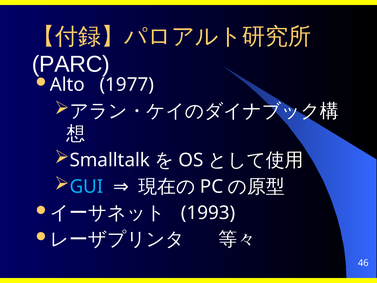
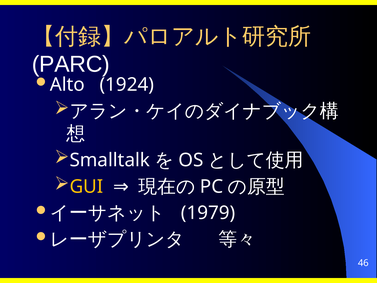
1977: 1977 -> 1924 (127, 85)
GUI colour: light blue -> yellow (86, 186)
1993: 1993 -> 1979 (208, 213)
